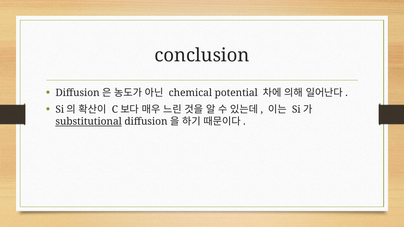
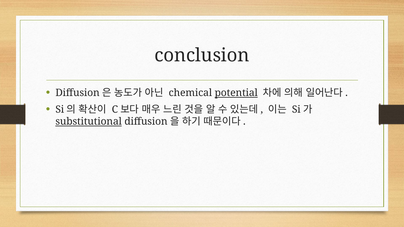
potential underline: none -> present (236, 93)
